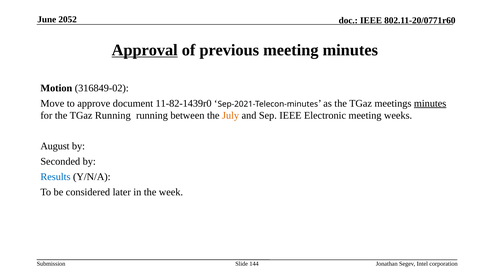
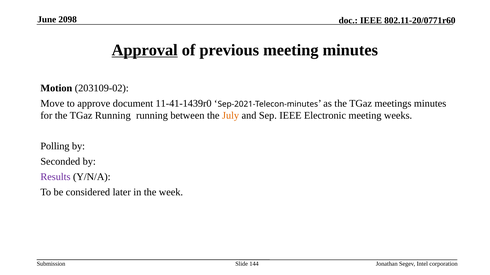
2052: 2052 -> 2098 (68, 19)
316849-02: 316849-02 -> 203109-02 (102, 88)
11-82-1439r0: 11-82-1439r0 -> 11-41-1439r0 (184, 104)
minutes underline: present -> none (430, 104)
August: August -> Polling (55, 147)
Results colour: blue -> purple (55, 177)
